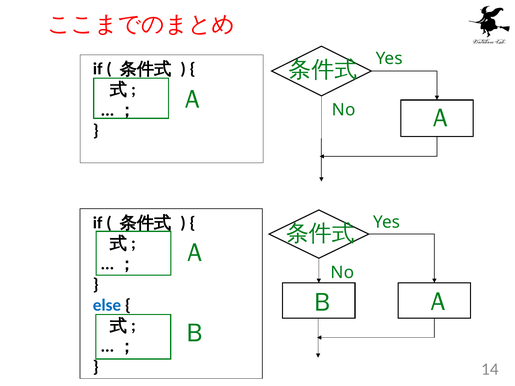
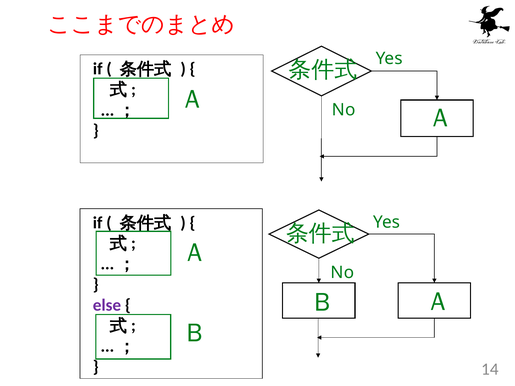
else colour: blue -> purple (107, 305)
